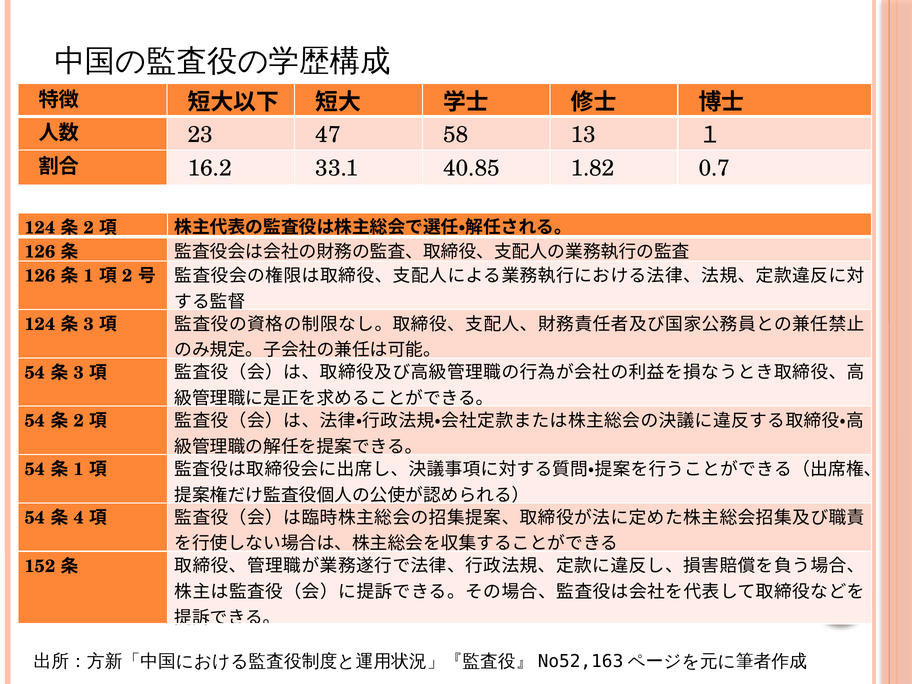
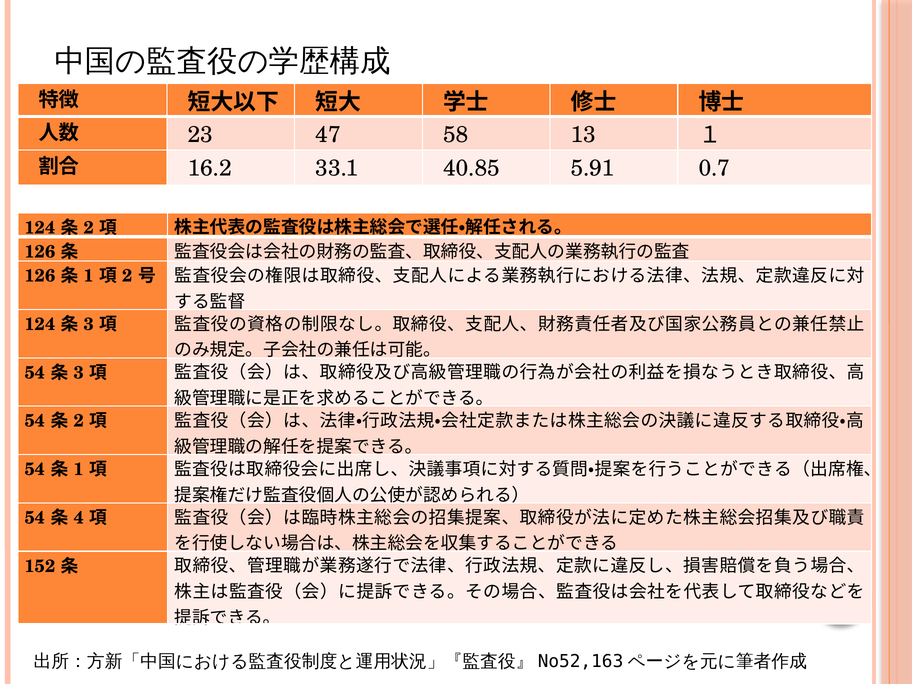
1.82: 1.82 -> 5.91 (592, 168)
